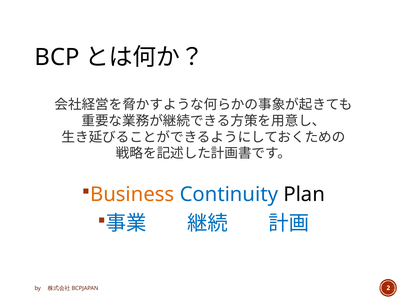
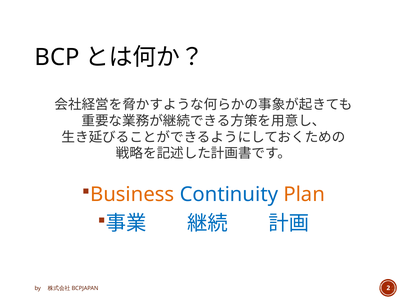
Plan colour: black -> orange (304, 194)
